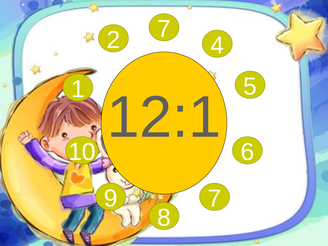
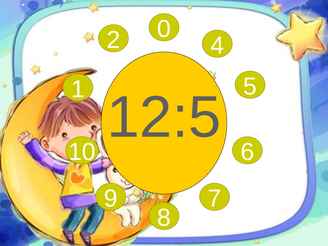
2 7: 7 -> 0 (164, 29)
12:1: 12:1 -> 12:5 (164, 118)
